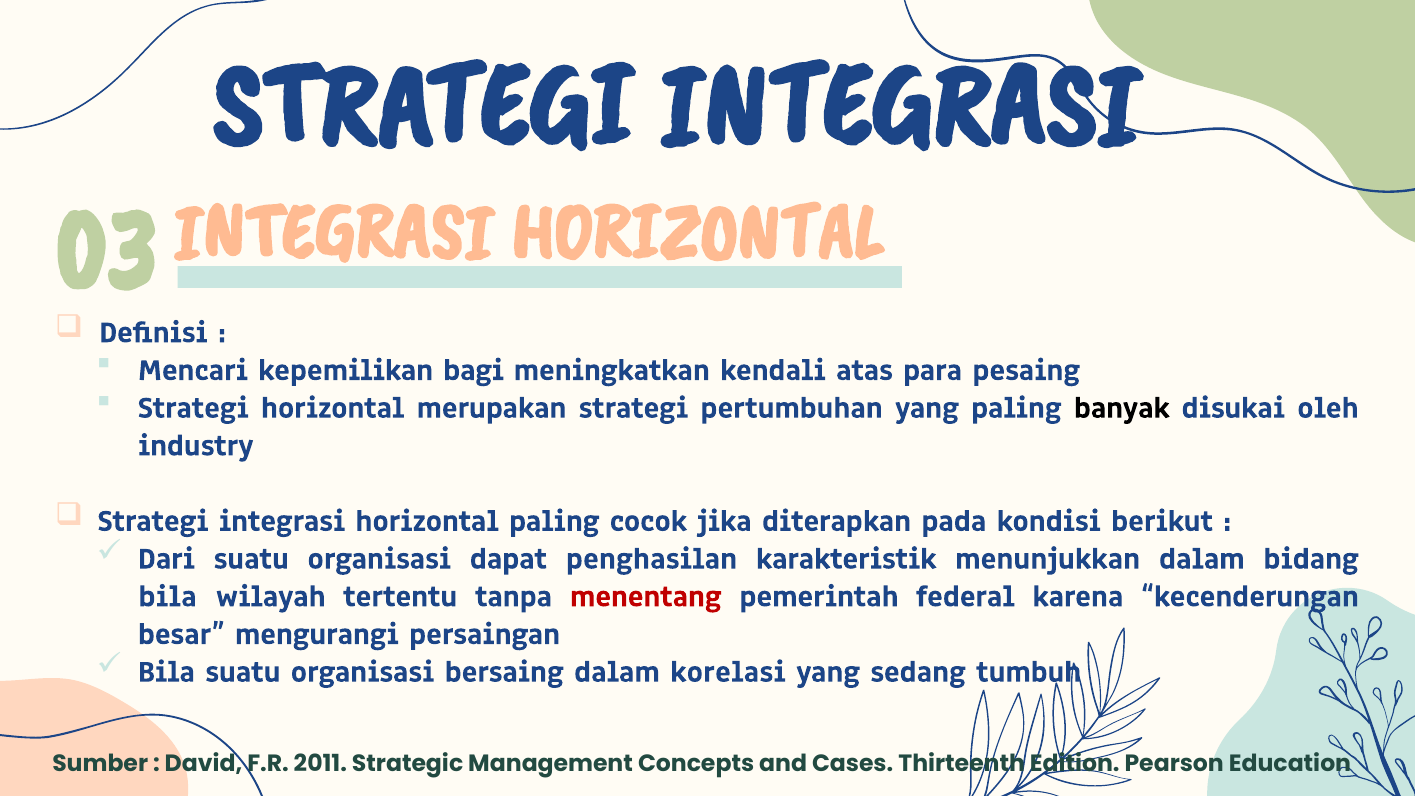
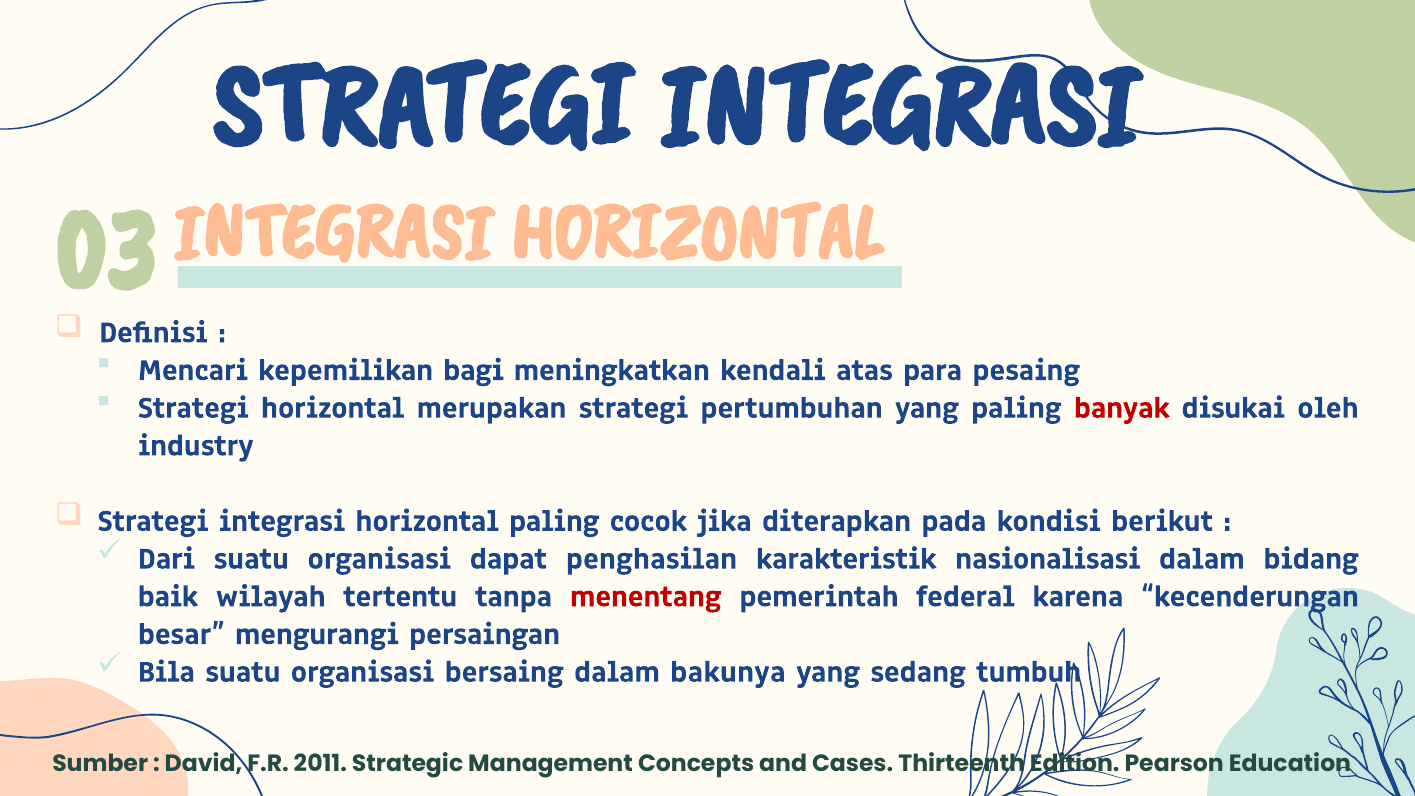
banyak colour: black -> red (1122, 407)
menunjukkan: menunjukkan -> nasionalisasi (1048, 558)
bila: bila -> baik (168, 596)
korelasi: korelasi -> bakunya (728, 671)
